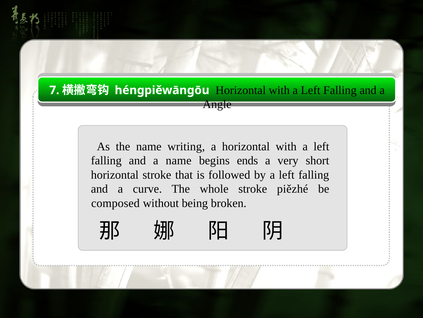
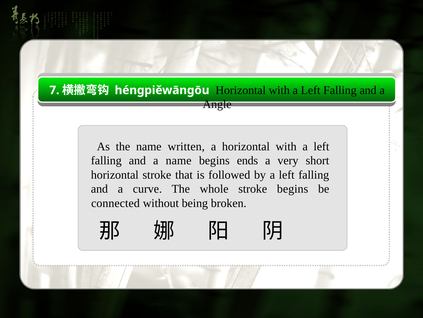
writing: writing -> written (186, 146)
stroke piězhé: piězhé -> begins (293, 189)
composed: composed -> connected (115, 203)
